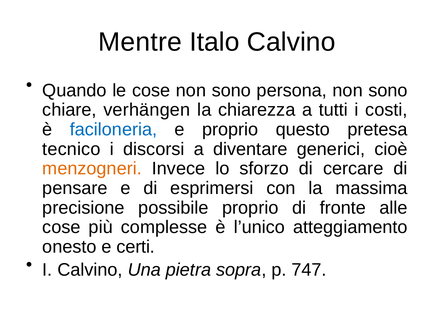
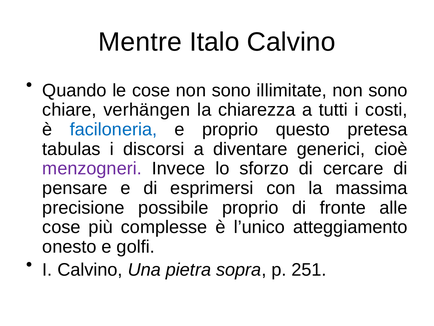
persona: persona -> illimitate (292, 90)
tecnico: tecnico -> tabulas (71, 149)
menzogneri colour: orange -> purple (92, 168)
certi: certi -> golfi (136, 246)
747: 747 -> 251 (309, 269)
